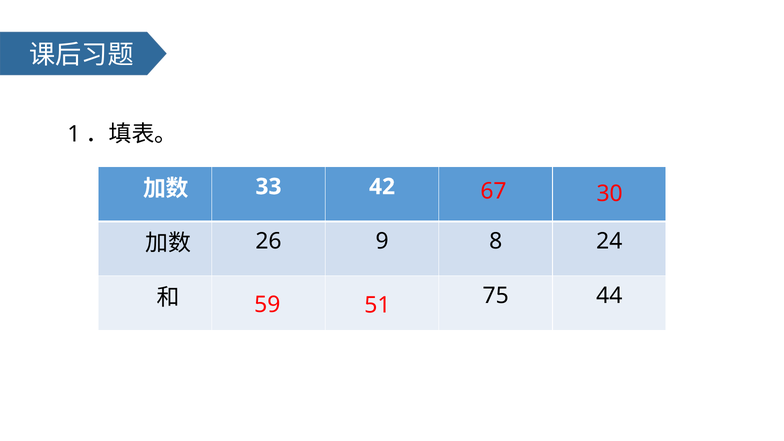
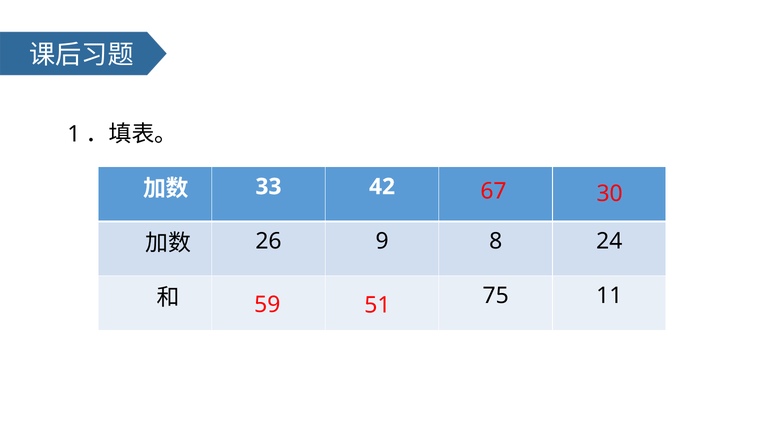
44: 44 -> 11 (609, 296)
